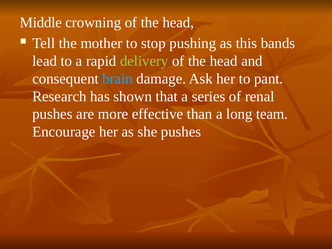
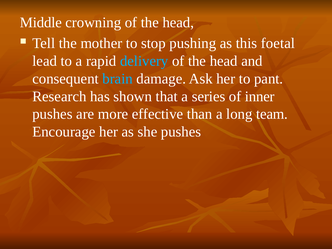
bands: bands -> foetal (278, 43)
delivery colour: light green -> light blue (144, 61)
renal: renal -> inner (260, 96)
